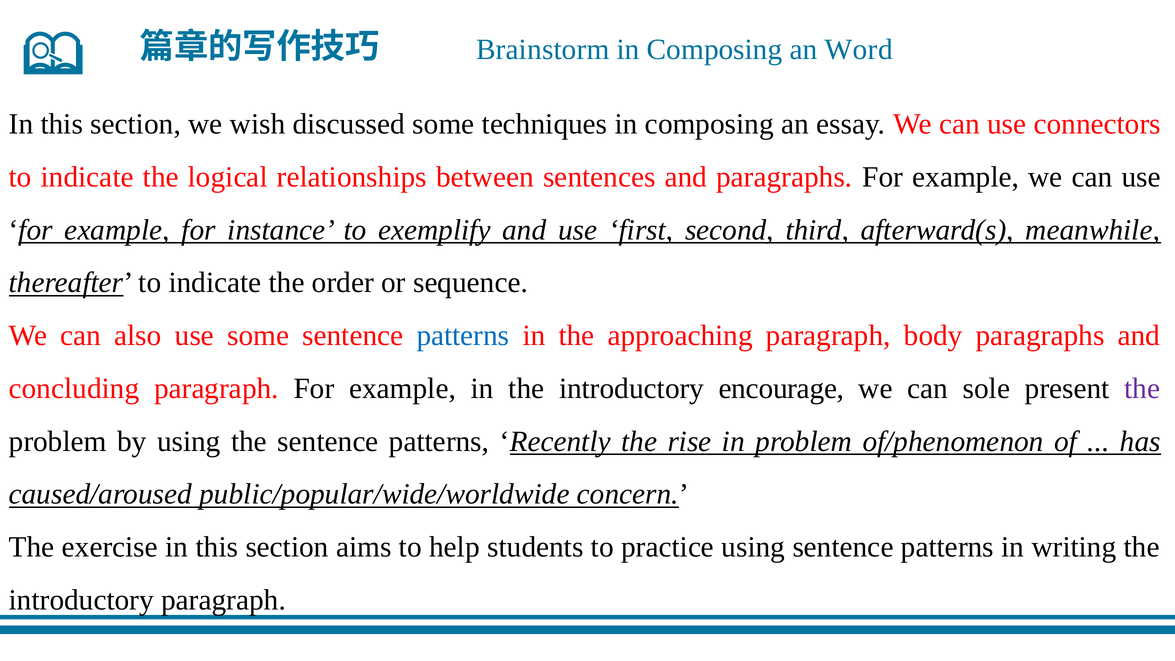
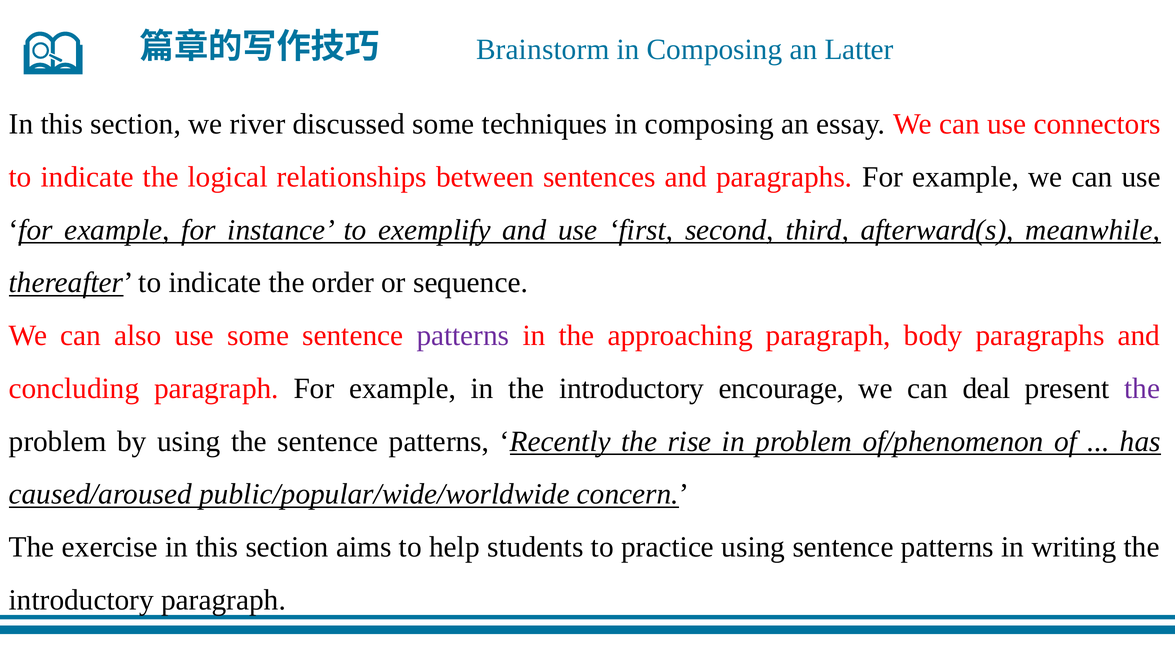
Word: Word -> Latter (859, 50)
wish: wish -> river (258, 124)
patterns colour: blue -> purple (463, 336)
sole: sole -> deal (987, 388)
